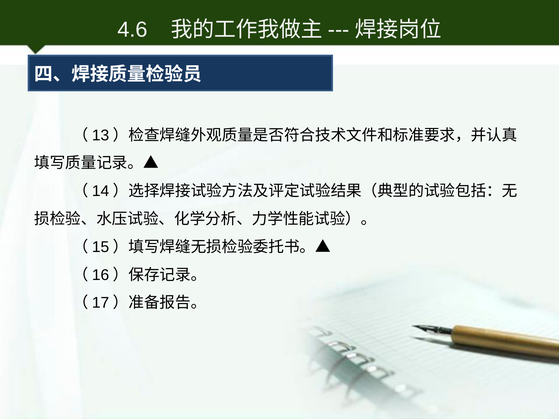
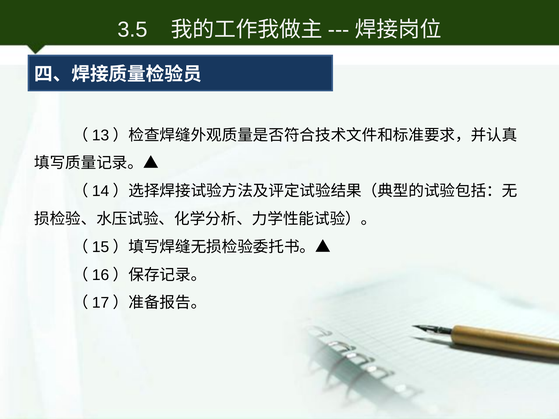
4.6: 4.6 -> 3.5 (132, 30)
